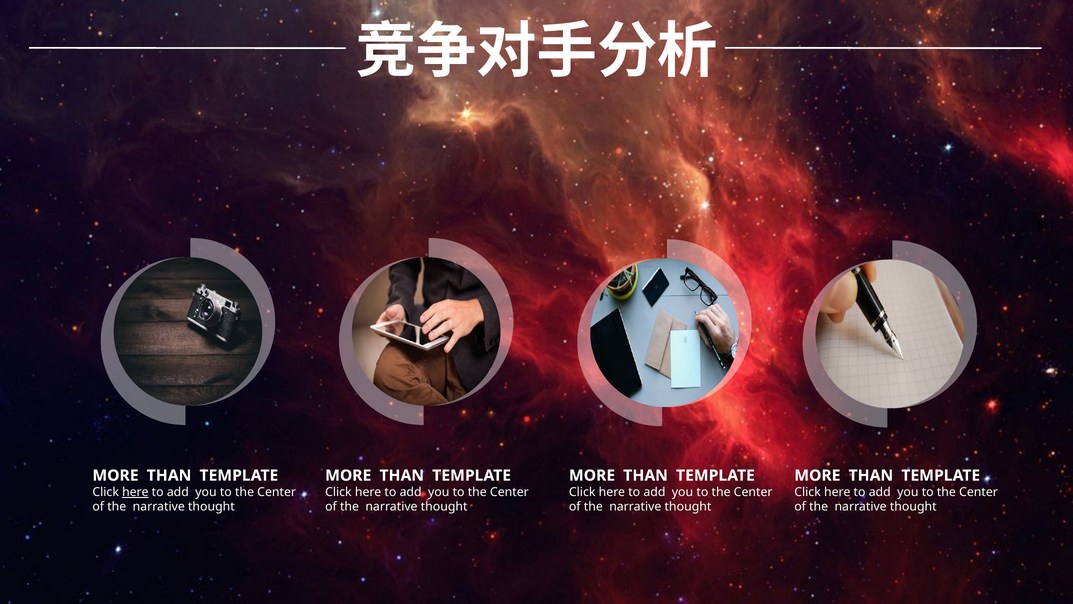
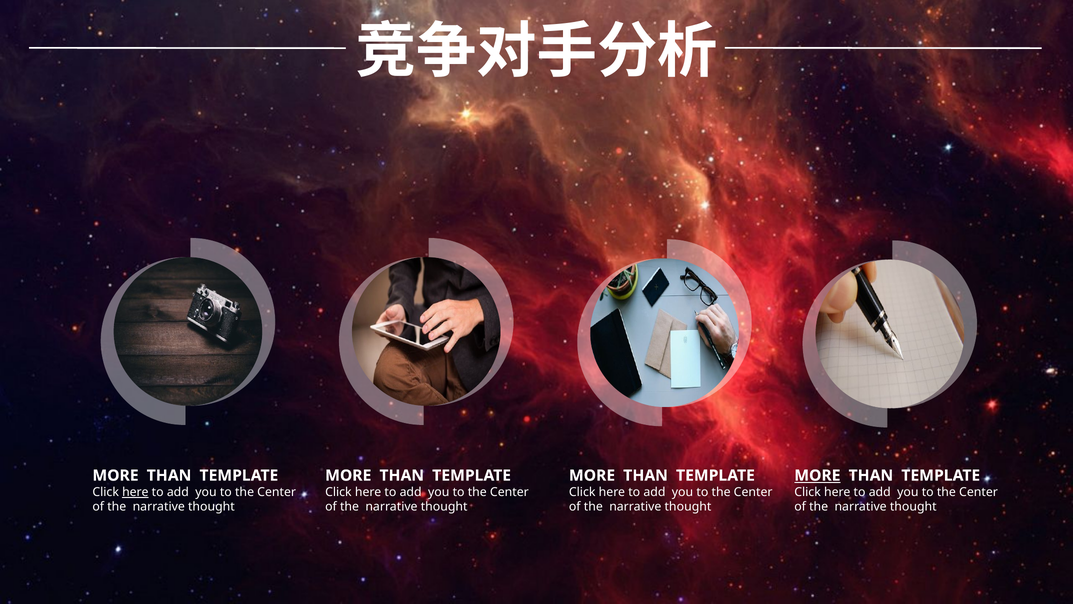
MORE underline: none -> present (817, 475)
